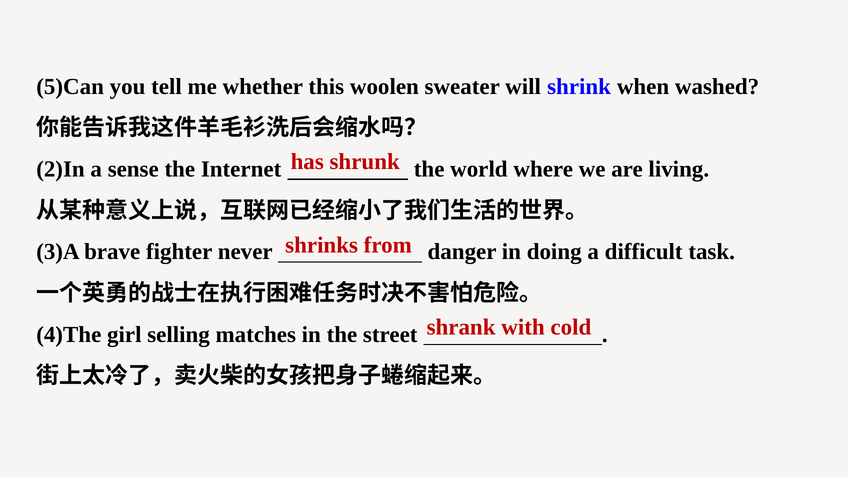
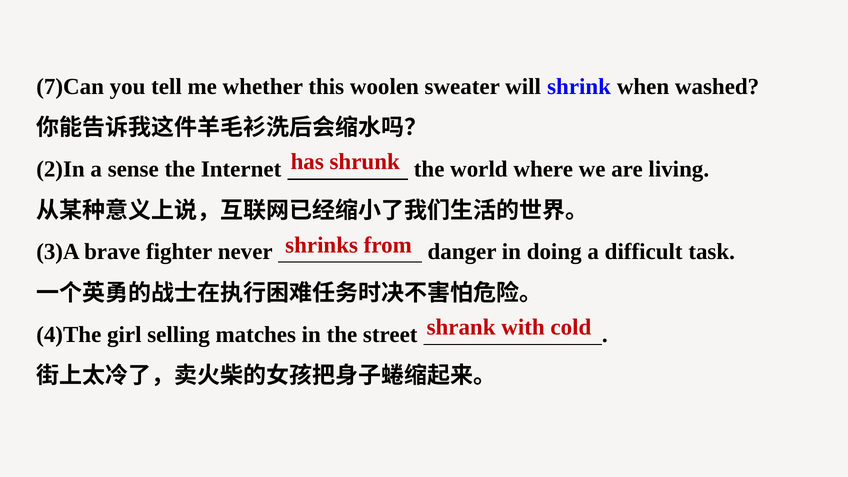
5)Can: 5)Can -> 7)Can (70, 87)
